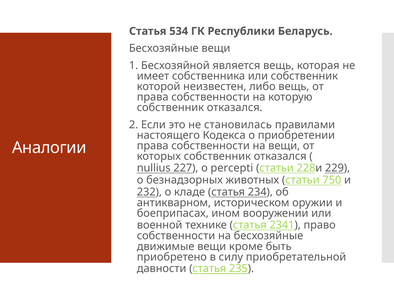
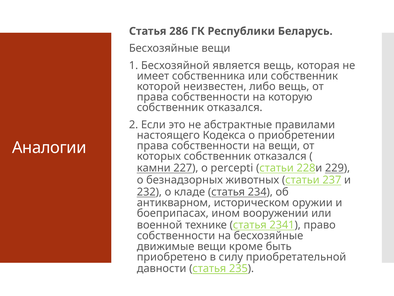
534: 534 -> 286 (179, 31)
становилась: становилась -> абстрактные (238, 124)
nullius: nullius -> камни (154, 168)
750: 750 -> 237 (332, 180)
